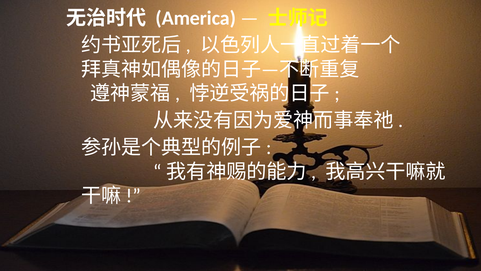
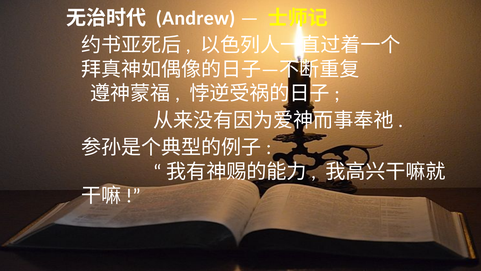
America: America -> Andrew (196, 18)
